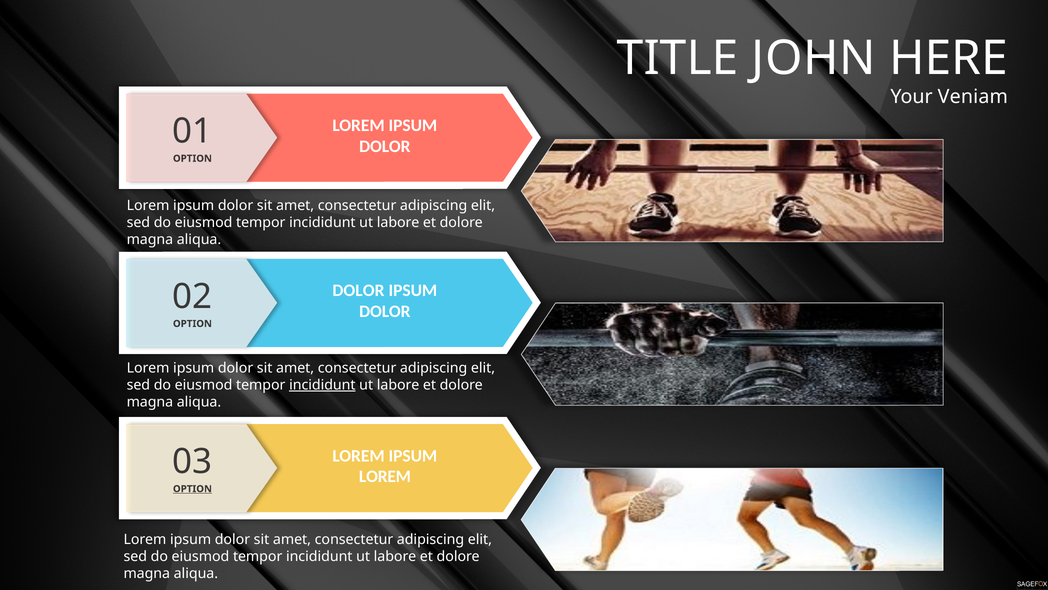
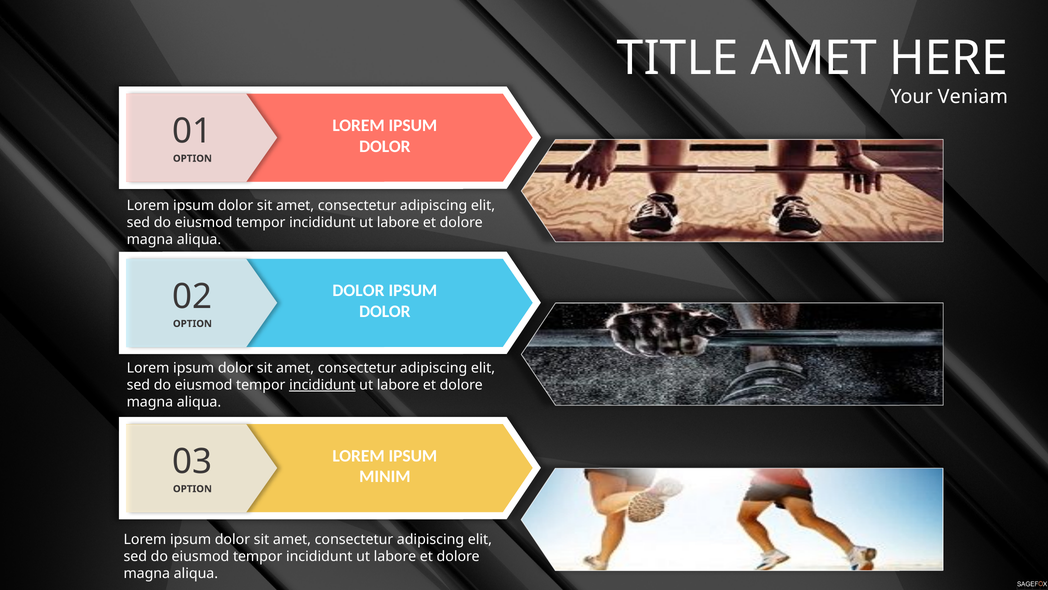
TITLE JOHN: JOHN -> AMET (814, 58)
LOREM: LOREM -> MINIM (385, 476)
OPTION underline: present -> none (192, 488)
